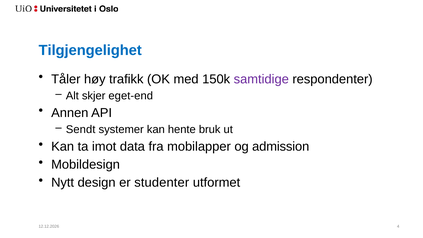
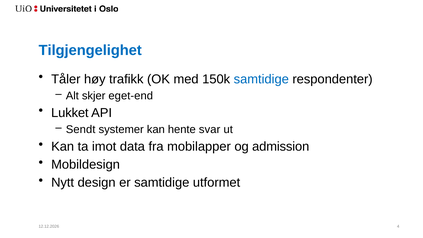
samtidige colour: purple -> blue (261, 79)
Annen: Annen -> Lukket (70, 113)
bruk: bruk -> svar (210, 129)
er studenter: studenter -> samtidige (162, 183)
